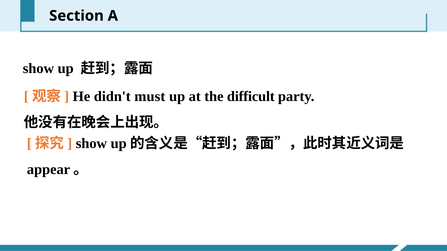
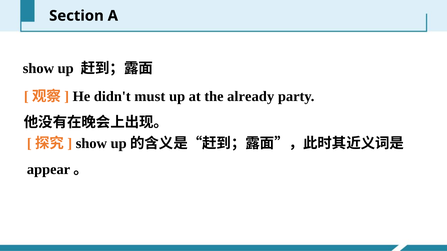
difficult: difficult -> already (251, 97)
